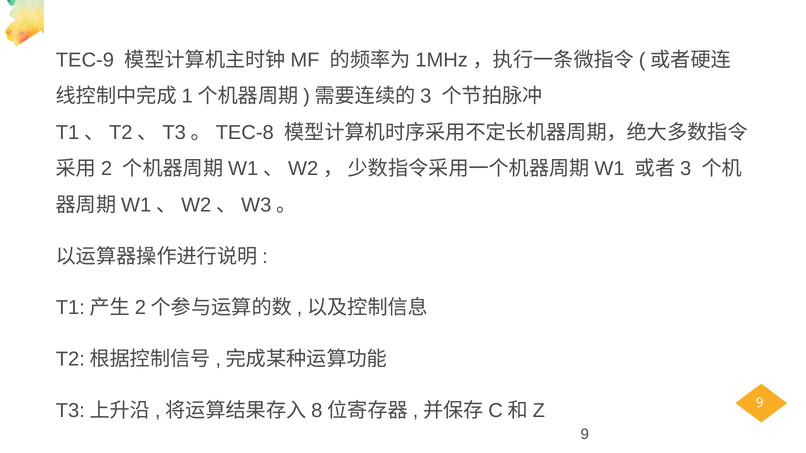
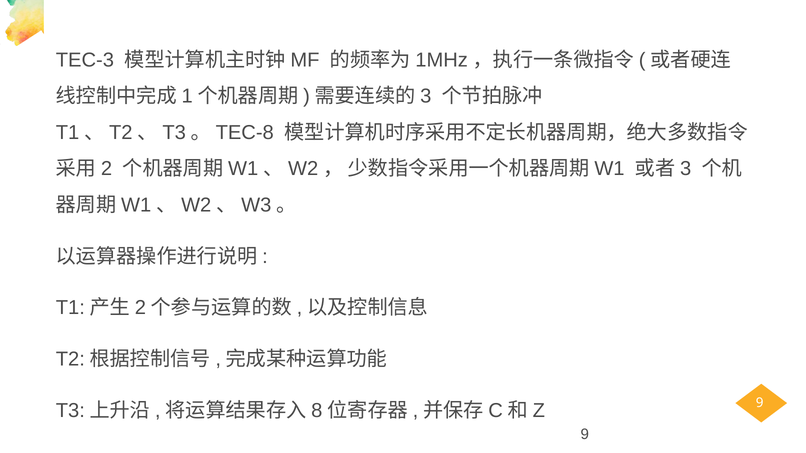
TEC-9: TEC-9 -> TEC-3 (85, 60)
